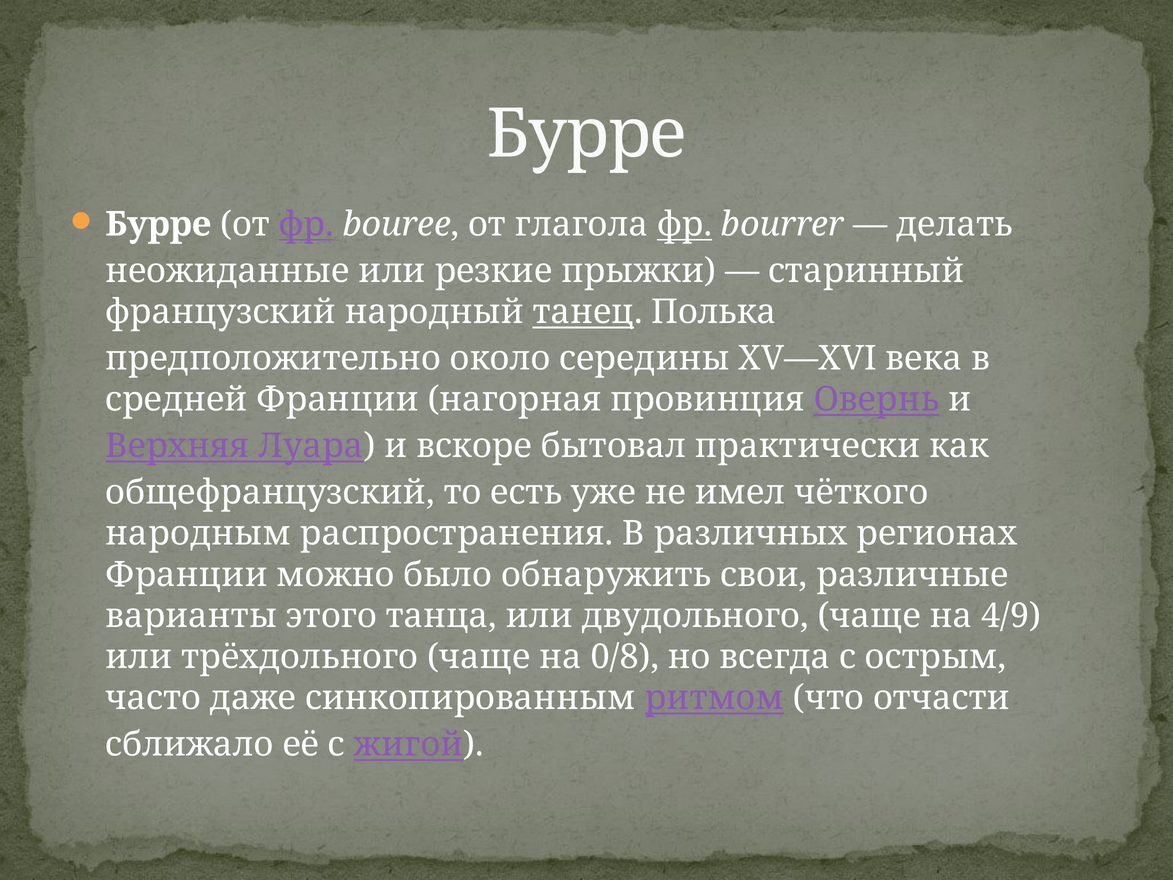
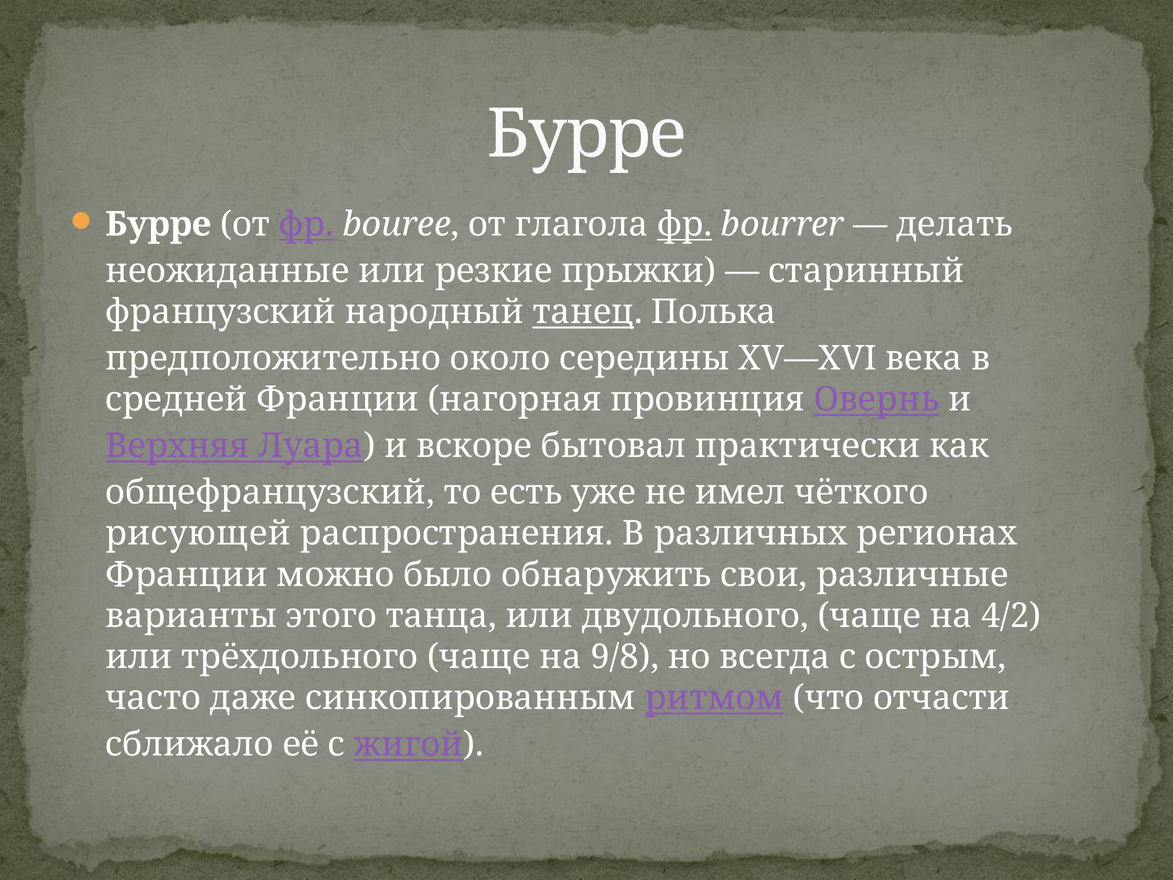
народным: народным -> рисующей (198, 534)
4/9: 4/9 -> 4/2 (1011, 616)
0/8: 0/8 -> 9/8 (625, 657)
